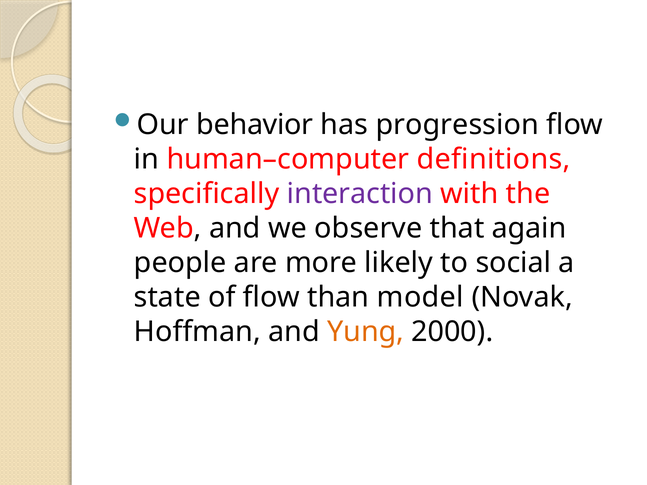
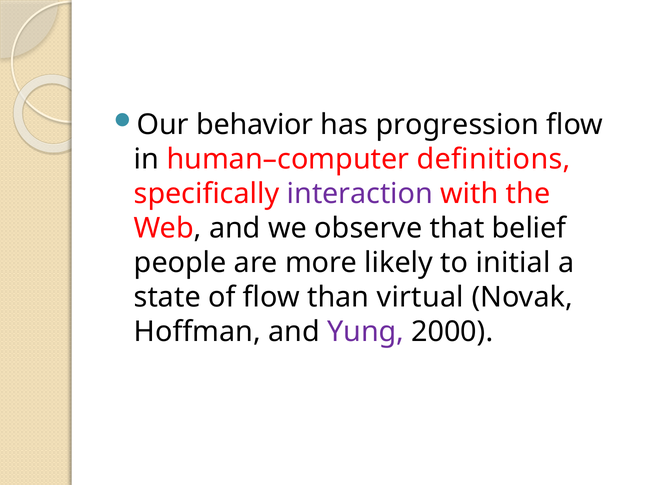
again: again -> belief (529, 228)
social: social -> initial (513, 263)
model: model -> virtual (420, 297)
Yung colour: orange -> purple (366, 332)
